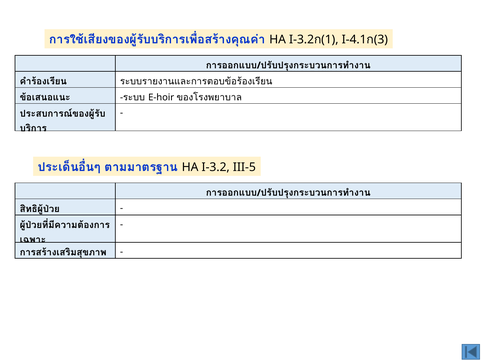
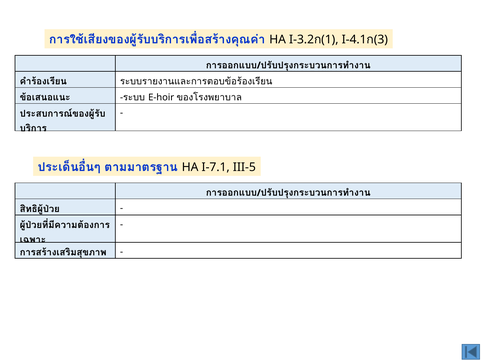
I-3.2: I-3.2 -> I-7.1 (216, 167)
